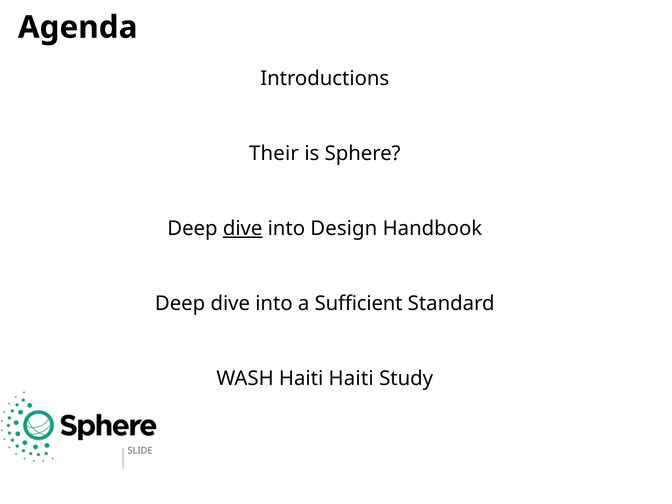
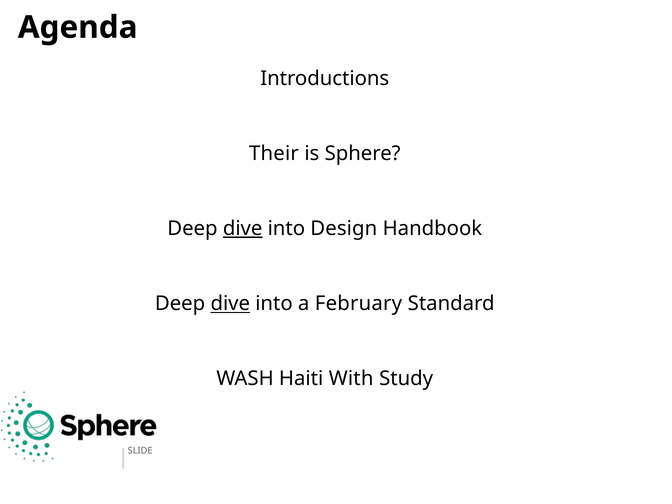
dive underline: none -> present (230, 304)
Sufficient: Sufficient -> February (358, 304)
Haiti Haiti: Haiti -> With (351, 379)
